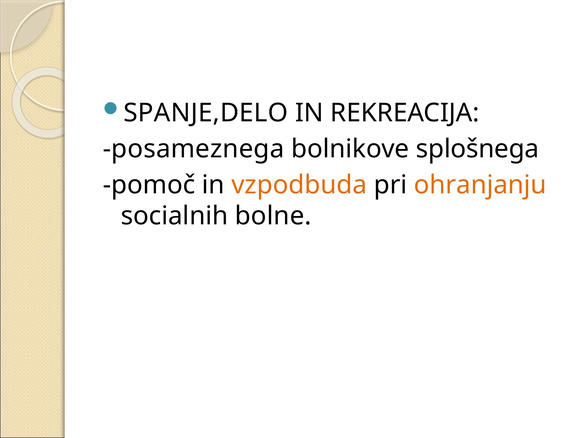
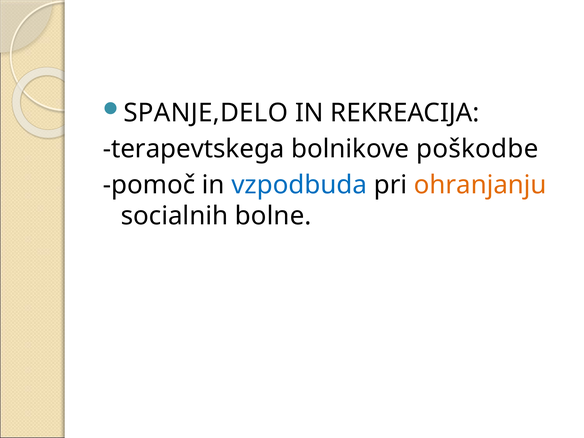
posameznega: posameznega -> terapevtskega (194, 149)
splošnega: splošnega -> poškodbe (477, 149)
vzpodbuda colour: orange -> blue (299, 185)
